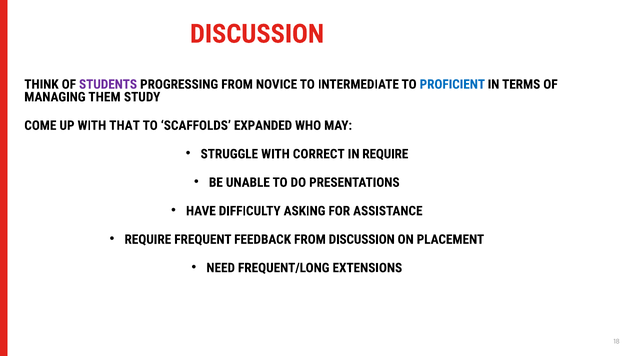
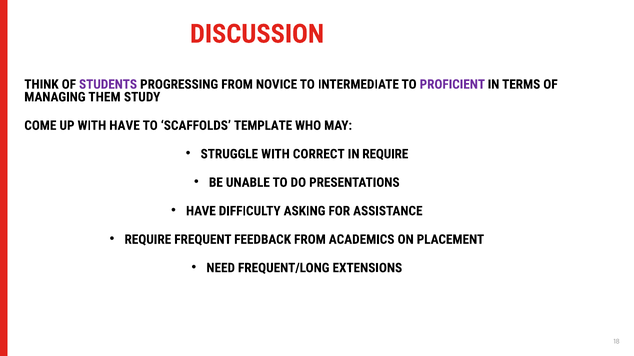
PROFICIENT colour: blue -> purple (452, 84)
WITH THAT: THAT -> HAVE (125, 126)
EXPANDED: EXPANDED -> TEMPLATE (263, 126)
FROM DISCUSSION: DISCUSSION -> ACADEMICS (362, 240)
